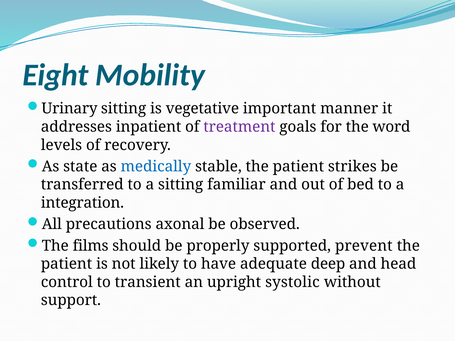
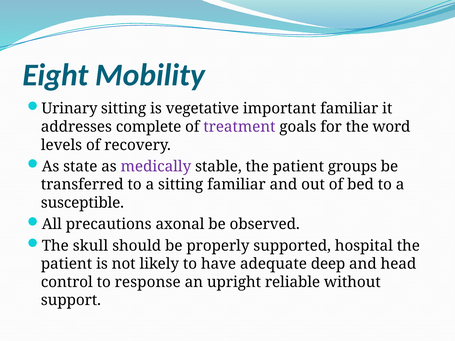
important manner: manner -> familiar (349, 109)
inpatient: inpatient -> complete (149, 127)
medically colour: blue -> purple (156, 167)
strikes: strikes -> groups (352, 167)
integration: integration -> susceptible (82, 203)
films: films -> skull (90, 246)
prevent: prevent -> hospital (364, 246)
transient: transient -> response (148, 282)
systolic: systolic -> reliable (293, 282)
